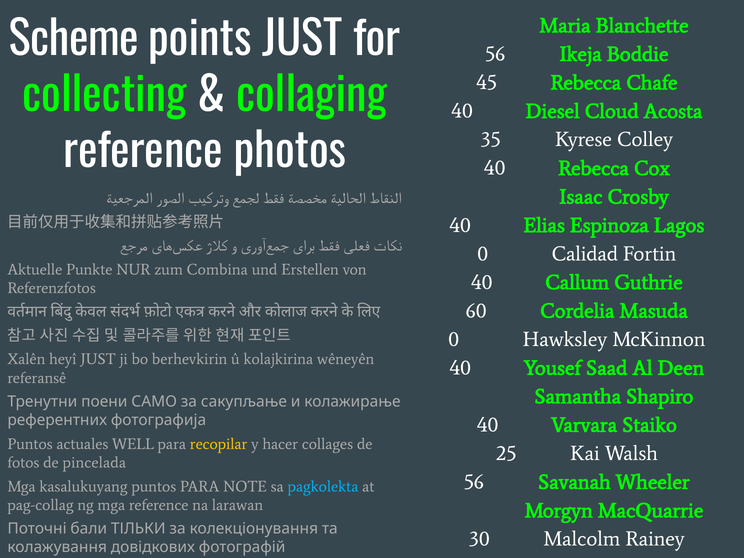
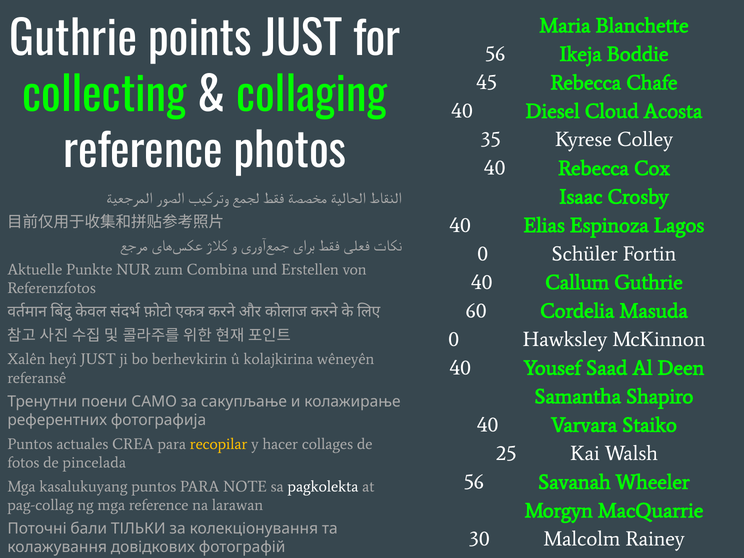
Scheme: Scheme -> Guthrie (73, 40)
Calidad: Calidad -> Schüler (585, 254)
WELL: WELL -> CREA (133, 444)
pagkolekta colour: light blue -> white (323, 486)
